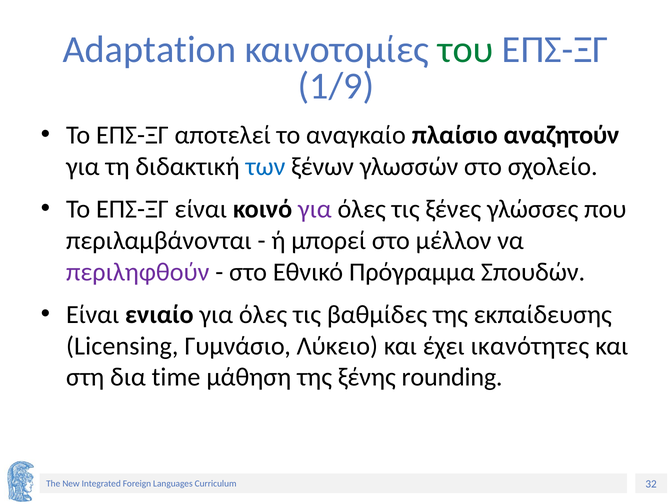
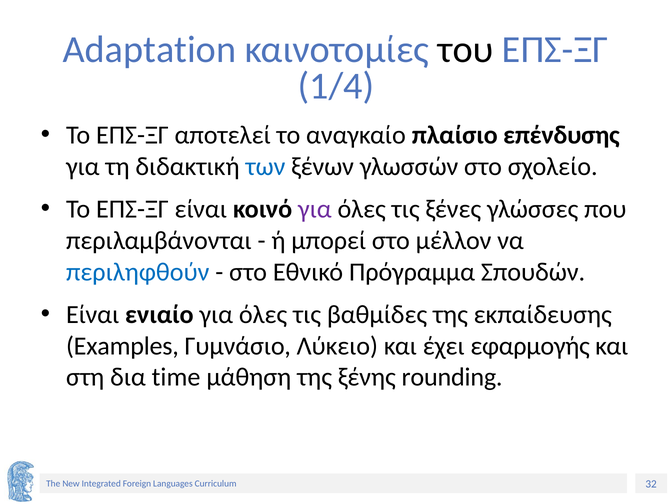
του colour: green -> black (466, 50)
1/9: 1/9 -> 1/4 (336, 86)
αναζητούν: αναζητούν -> επένδυσης (561, 135)
περιληφθούν colour: purple -> blue (138, 272)
Licensing: Licensing -> Examples (122, 346)
ικανότητες: ικανότητες -> εφαρμογής (530, 346)
